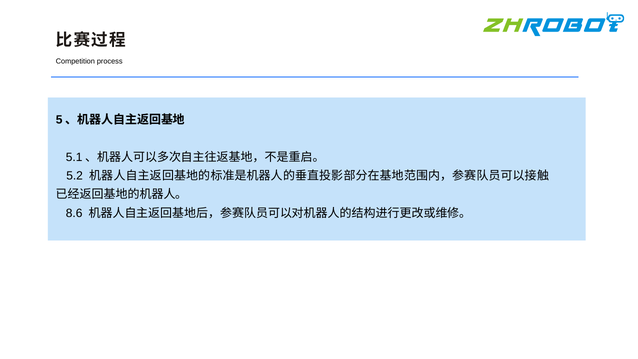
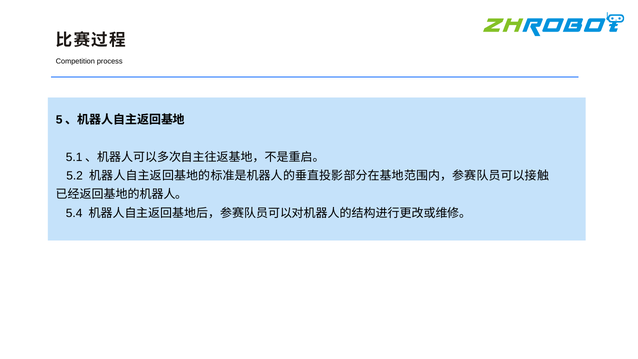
8.6: 8.6 -> 5.4 (74, 213)
